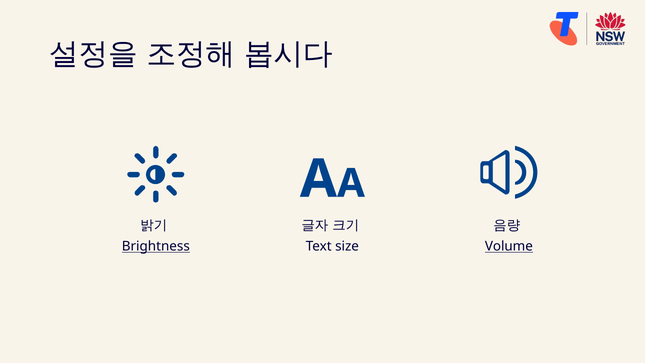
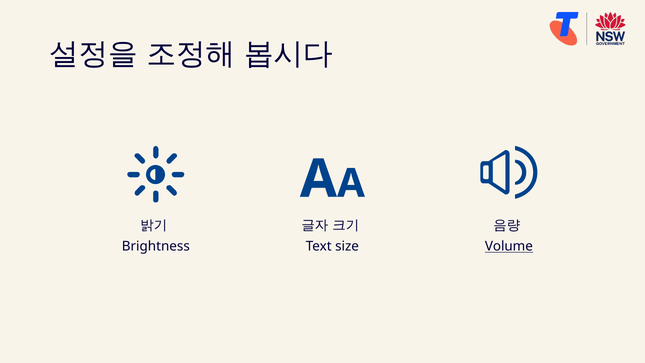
Brightness underline: present -> none (156, 246)
